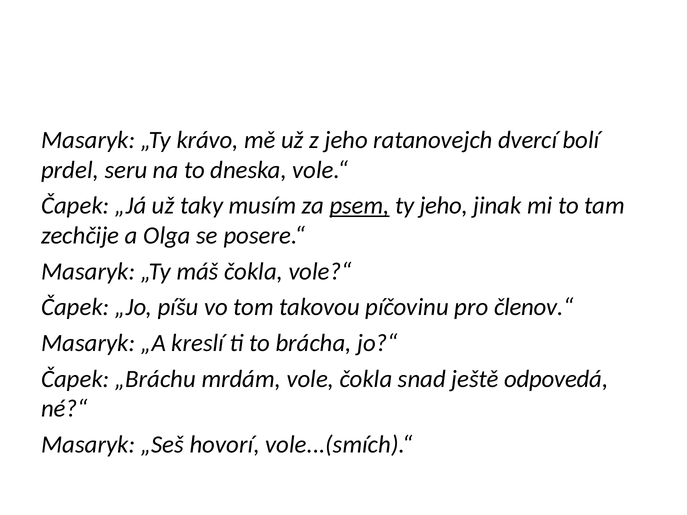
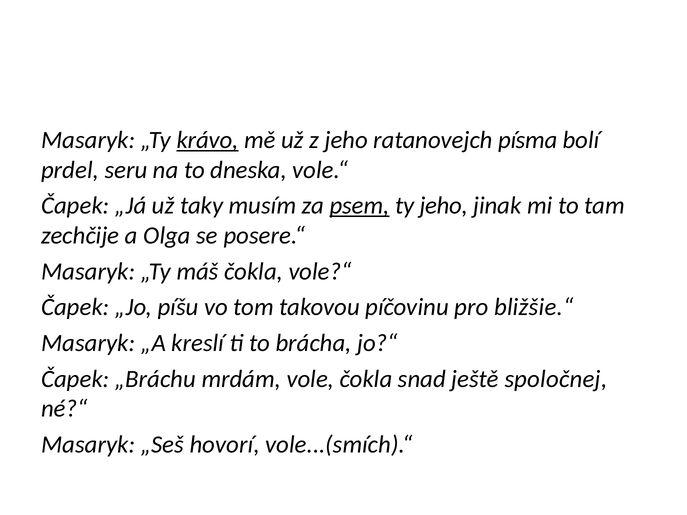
krávo underline: none -> present (208, 140)
dvercí: dvercí -> písma (528, 140)
členov.“: členov.“ -> bližšie.“ (534, 307)
odpovedá: odpovedá -> spoločnej (556, 379)
